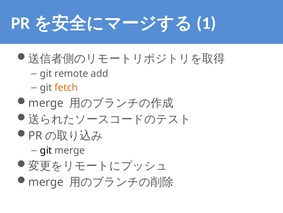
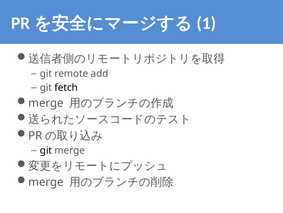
fetch colour: orange -> black (66, 87)
